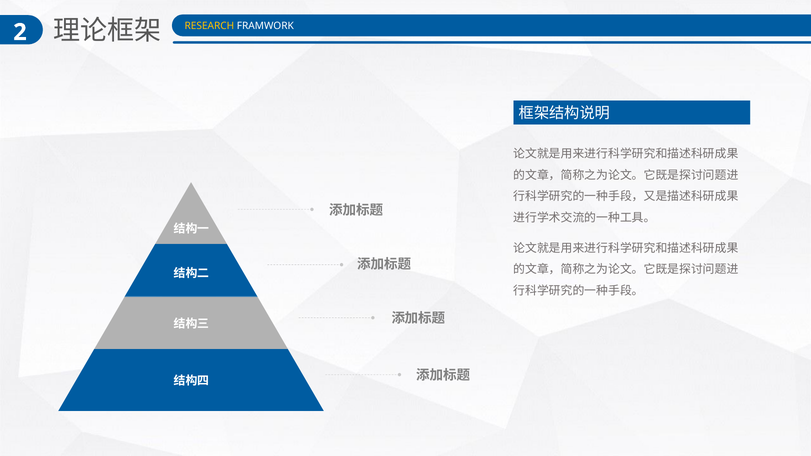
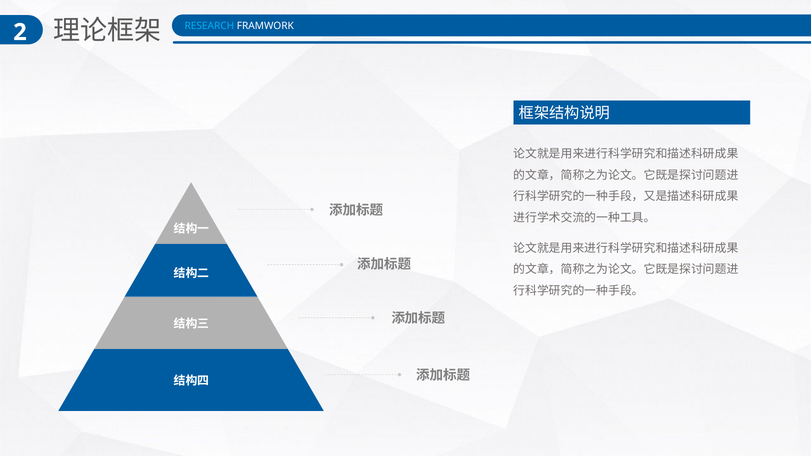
RESEARCH colour: yellow -> light blue (209, 26)
